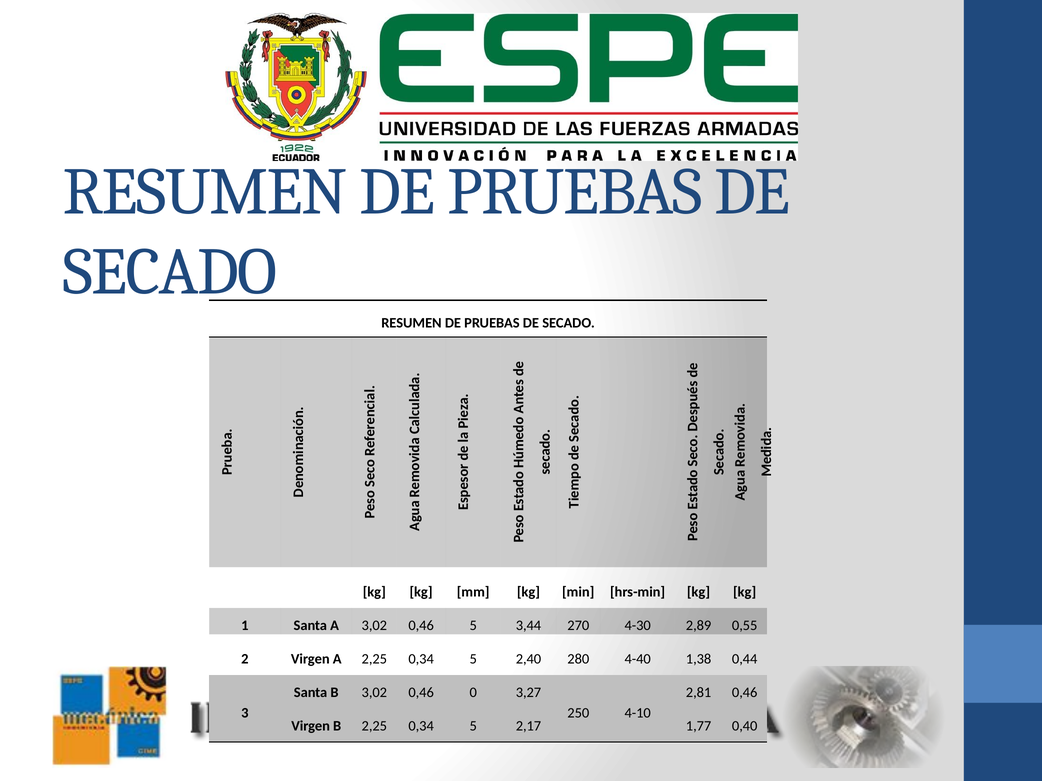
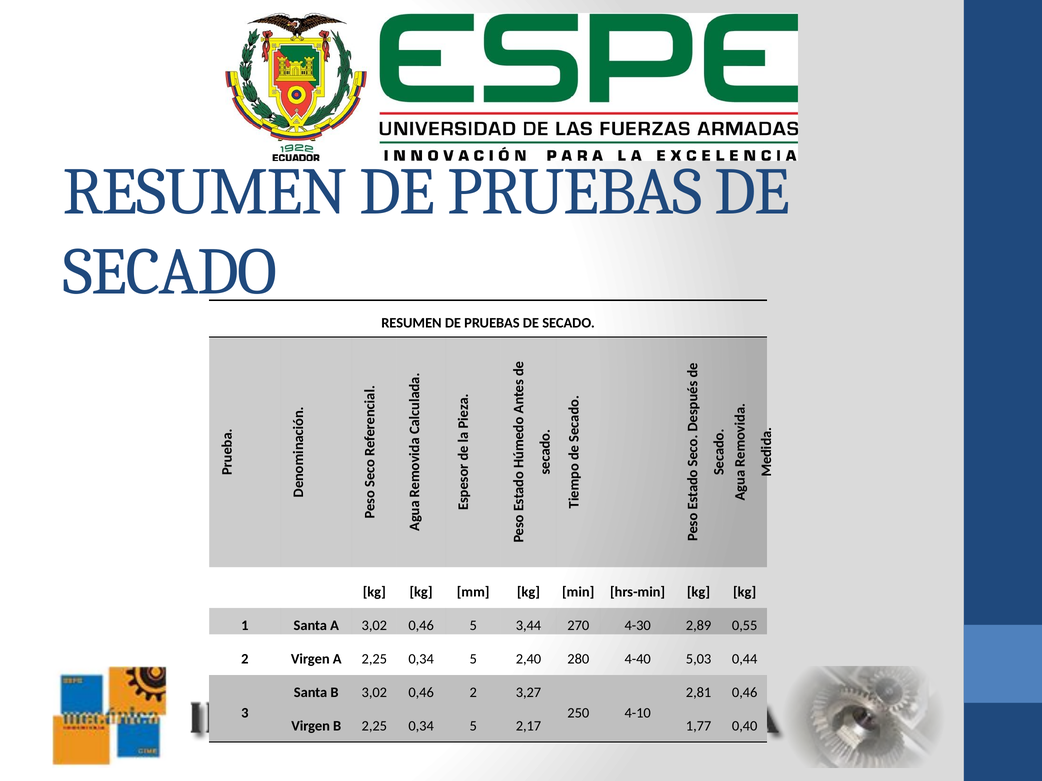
1,38: 1,38 -> 5,03 (699, 660)
0,46 0: 0 -> 2 (473, 693)
